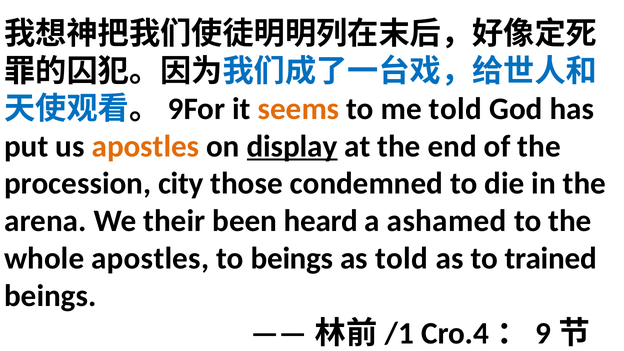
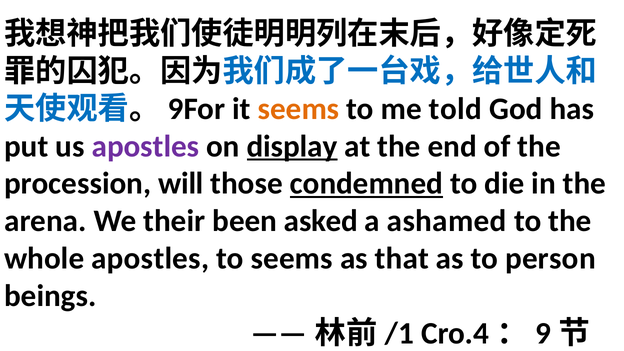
apostles colour: orange -> purple (145, 146)
city: city -> will (181, 184)
condemned underline: none -> present (366, 184)
heard: heard -> asked (321, 221)
to beings: beings -> seems (292, 259)
as told: told -> that (402, 259)
trained: trained -> person (550, 259)
